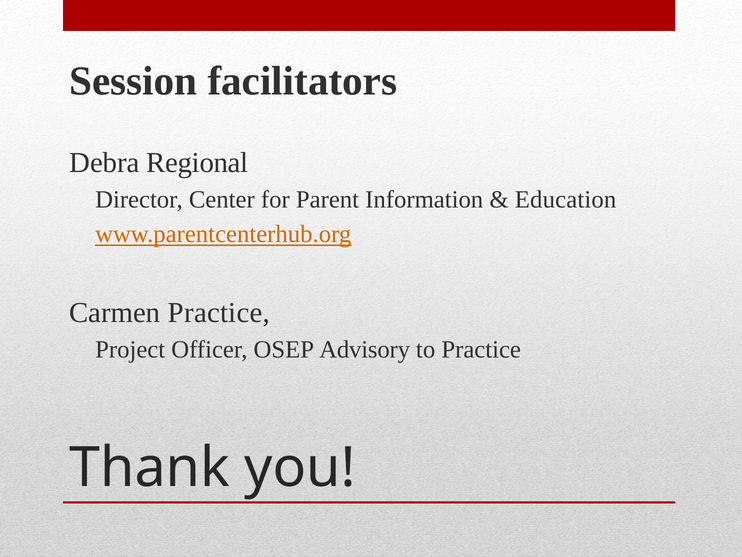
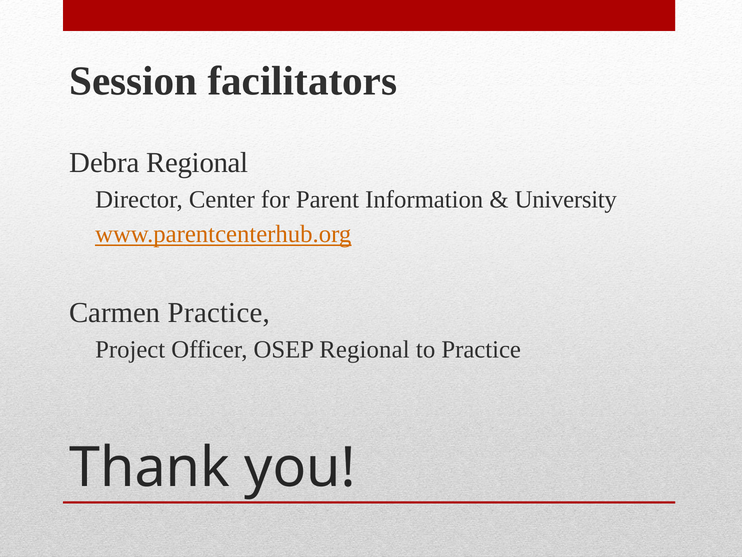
Education: Education -> University (566, 199)
OSEP Advisory: Advisory -> Regional (364, 349)
